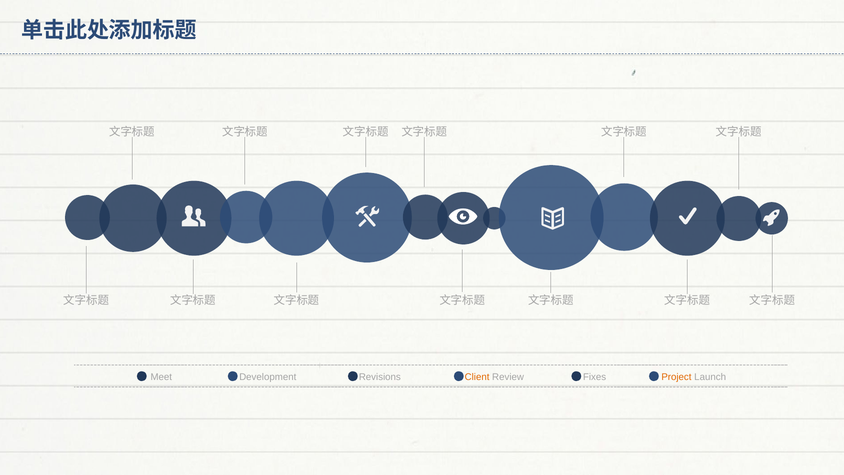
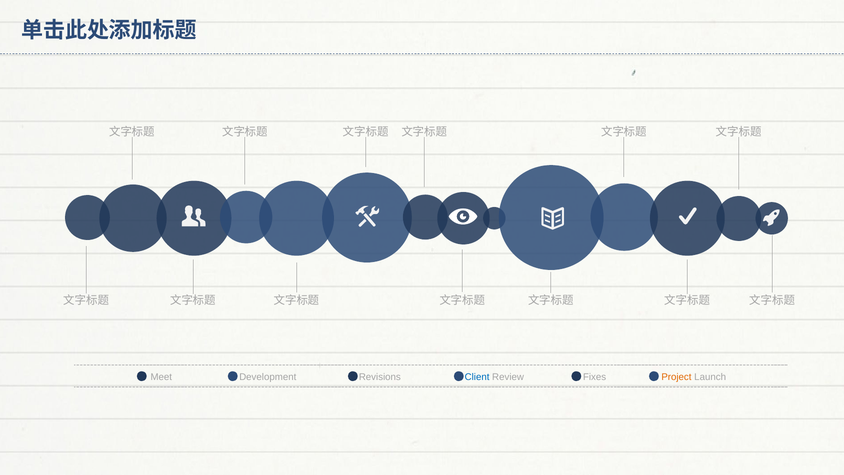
Client colour: orange -> blue (477, 377)
